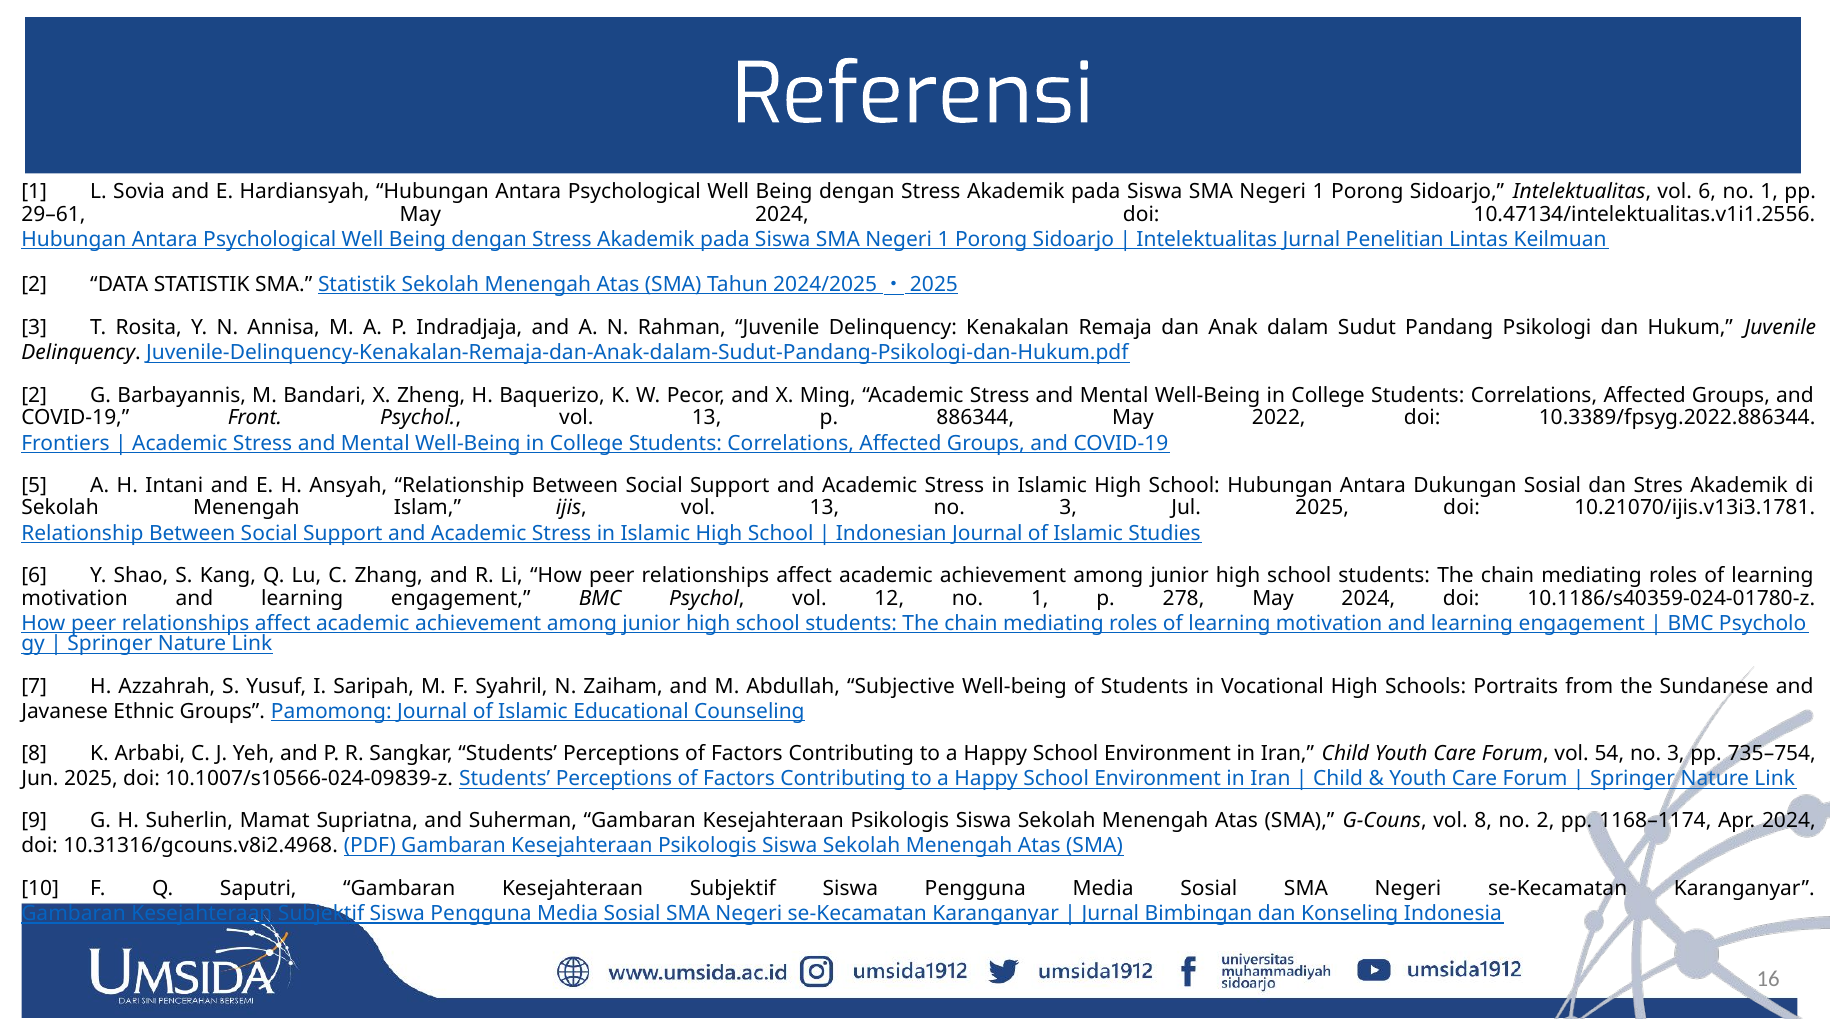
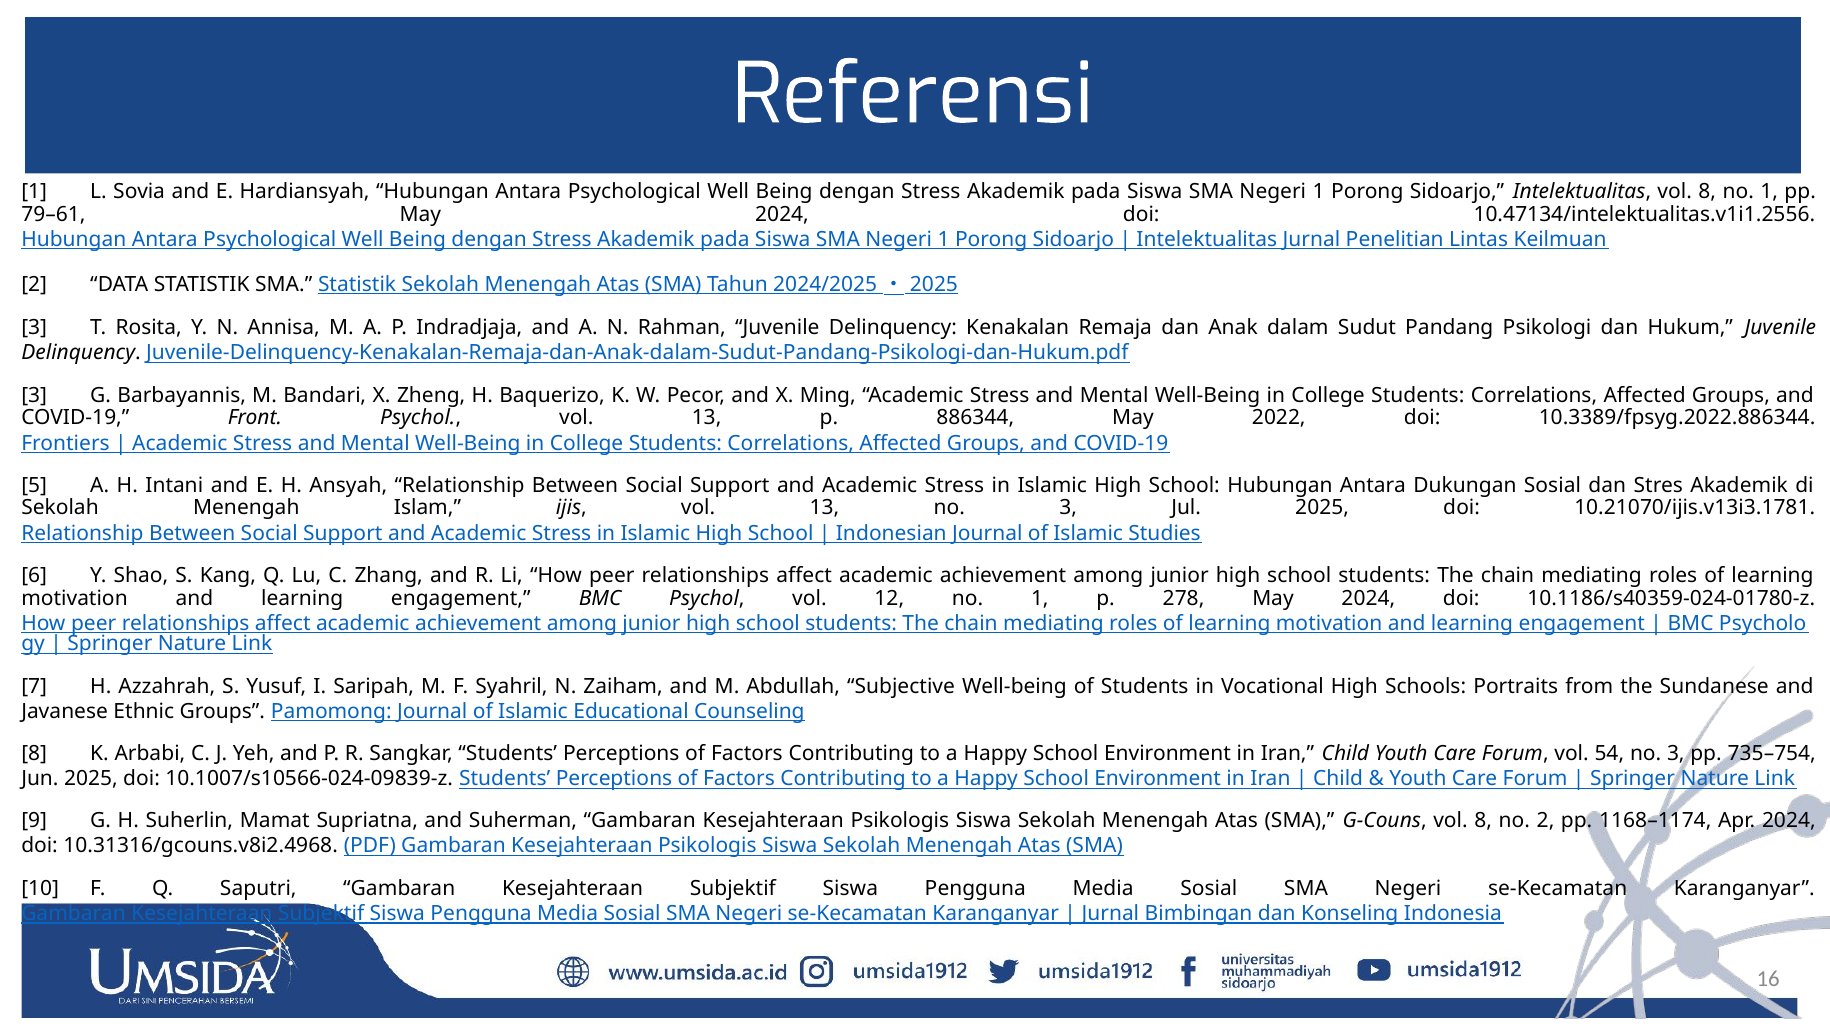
Intelektualitas vol 6: 6 -> 8 (1707, 192)
29–61: 29–61 -> 79–61 (53, 214)
2: 2 -> 3 (34, 396)
